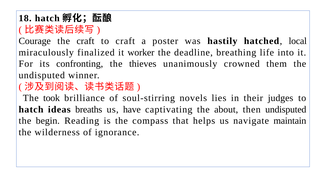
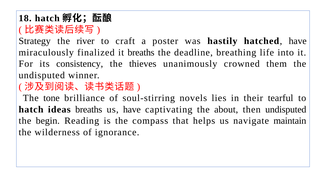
Courage: Courage -> Strategy (35, 41)
the craft: craft -> river (86, 41)
hatched local: local -> have (298, 41)
it worker: worker -> breaths (141, 53)
confronting: confronting -> consistency (80, 64)
took: took -> tone (51, 98)
judges: judges -> tearful (281, 98)
